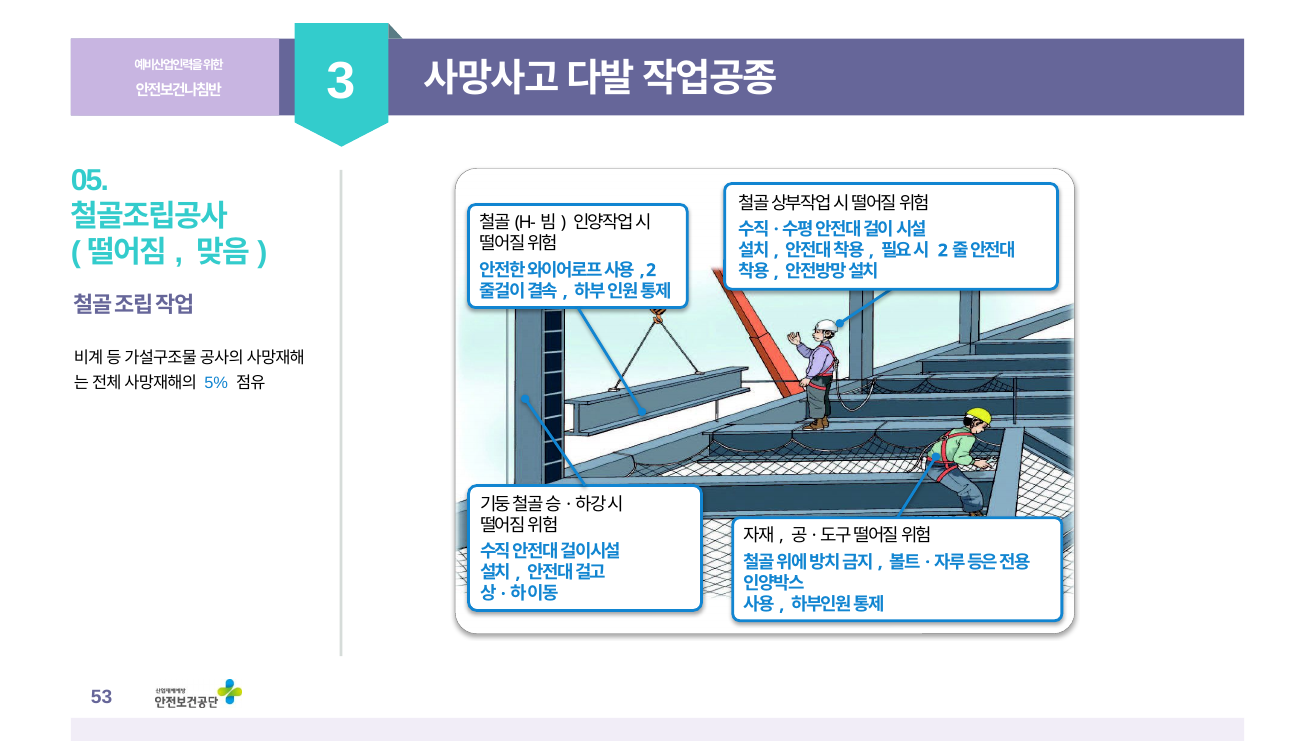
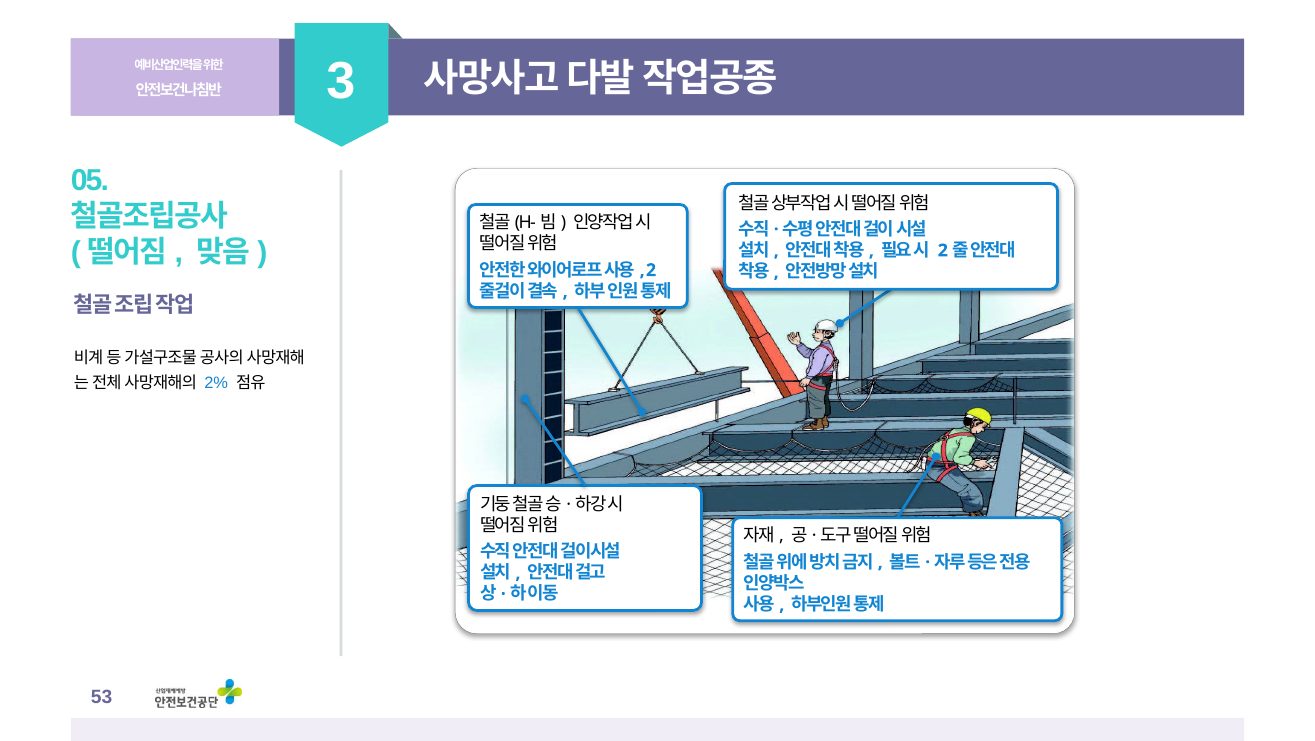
5%: 5% -> 2% (216, 383)
